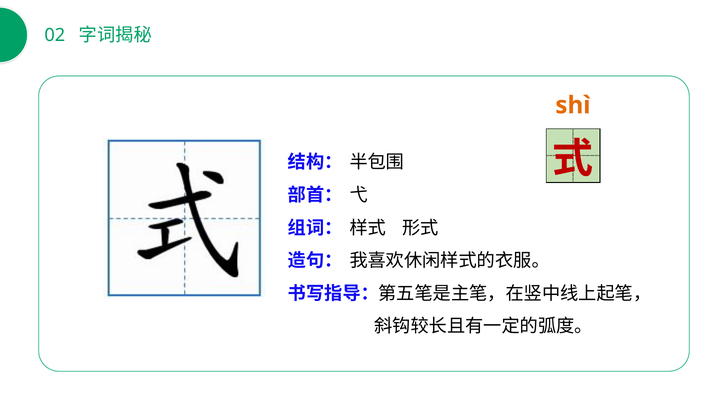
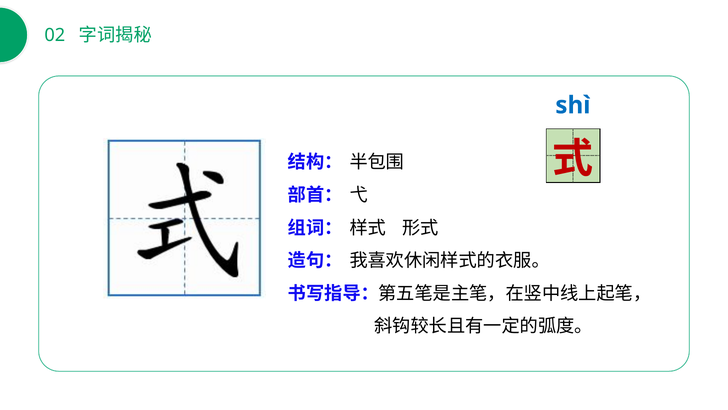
shì colour: orange -> blue (573, 105)
